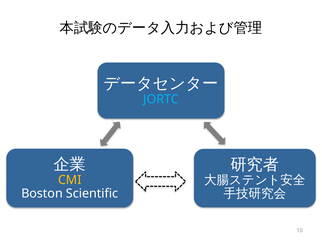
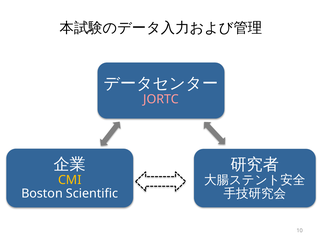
JORTC colour: light blue -> pink (161, 99)
